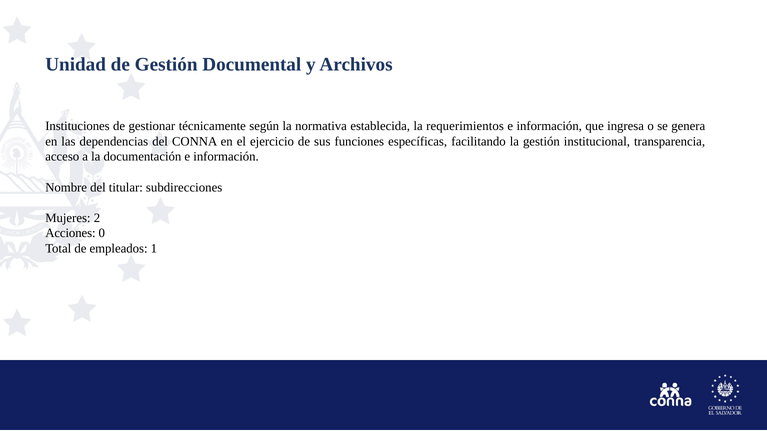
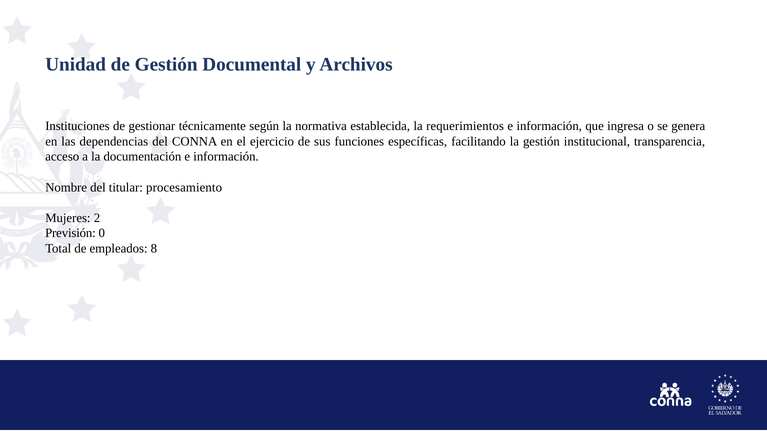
subdirecciones: subdirecciones -> procesamiento (184, 187)
Acciones: Acciones -> Previsión (70, 233)
1: 1 -> 8 (154, 249)
